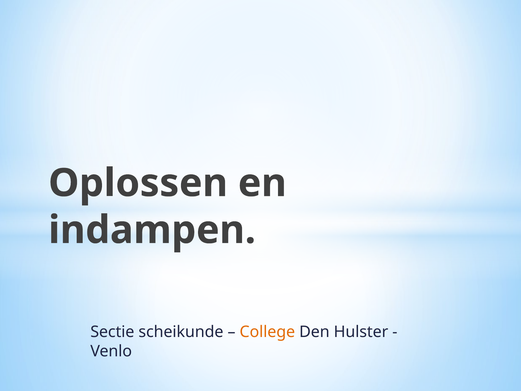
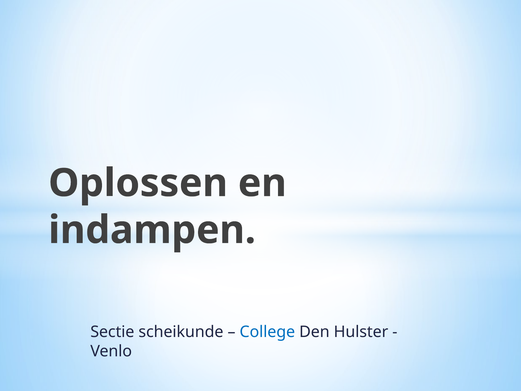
College colour: orange -> blue (267, 332)
